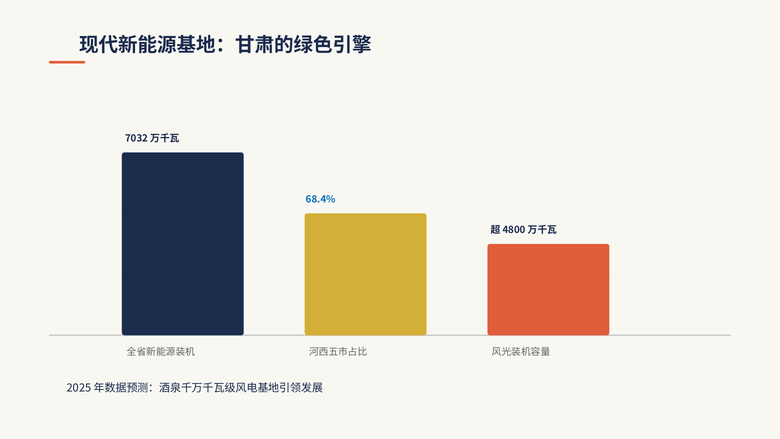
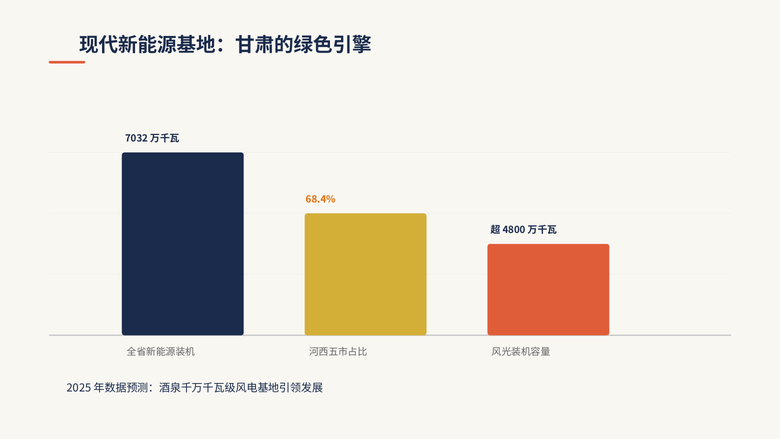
68.4% colour: blue -> orange (321, 199)
